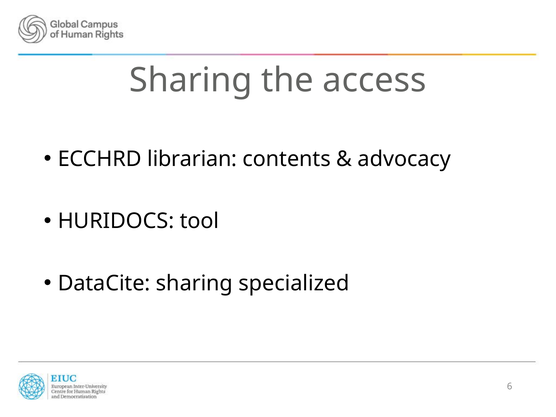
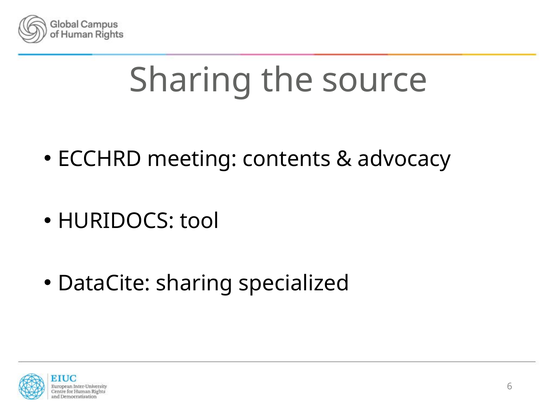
access: access -> source (375, 80)
librarian: librarian -> meeting (192, 159)
